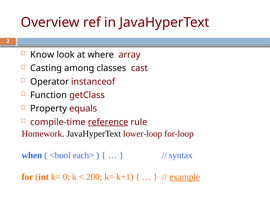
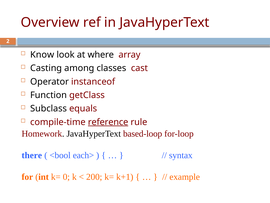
Property: Property -> Subclass (49, 108)
lower-loop: lower-loop -> based-loop (143, 133)
when: when -> there (32, 155)
example underline: present -> none (185, 177)
